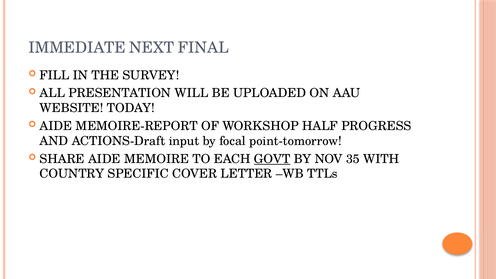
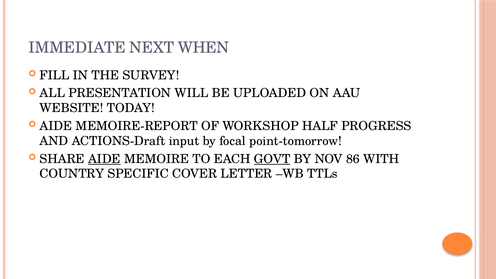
FINAL: FINAL -> WHEN (203, 48)
AIDE underline: none -> present (104, 159)
35: 35 -> 86 (353, 159)
